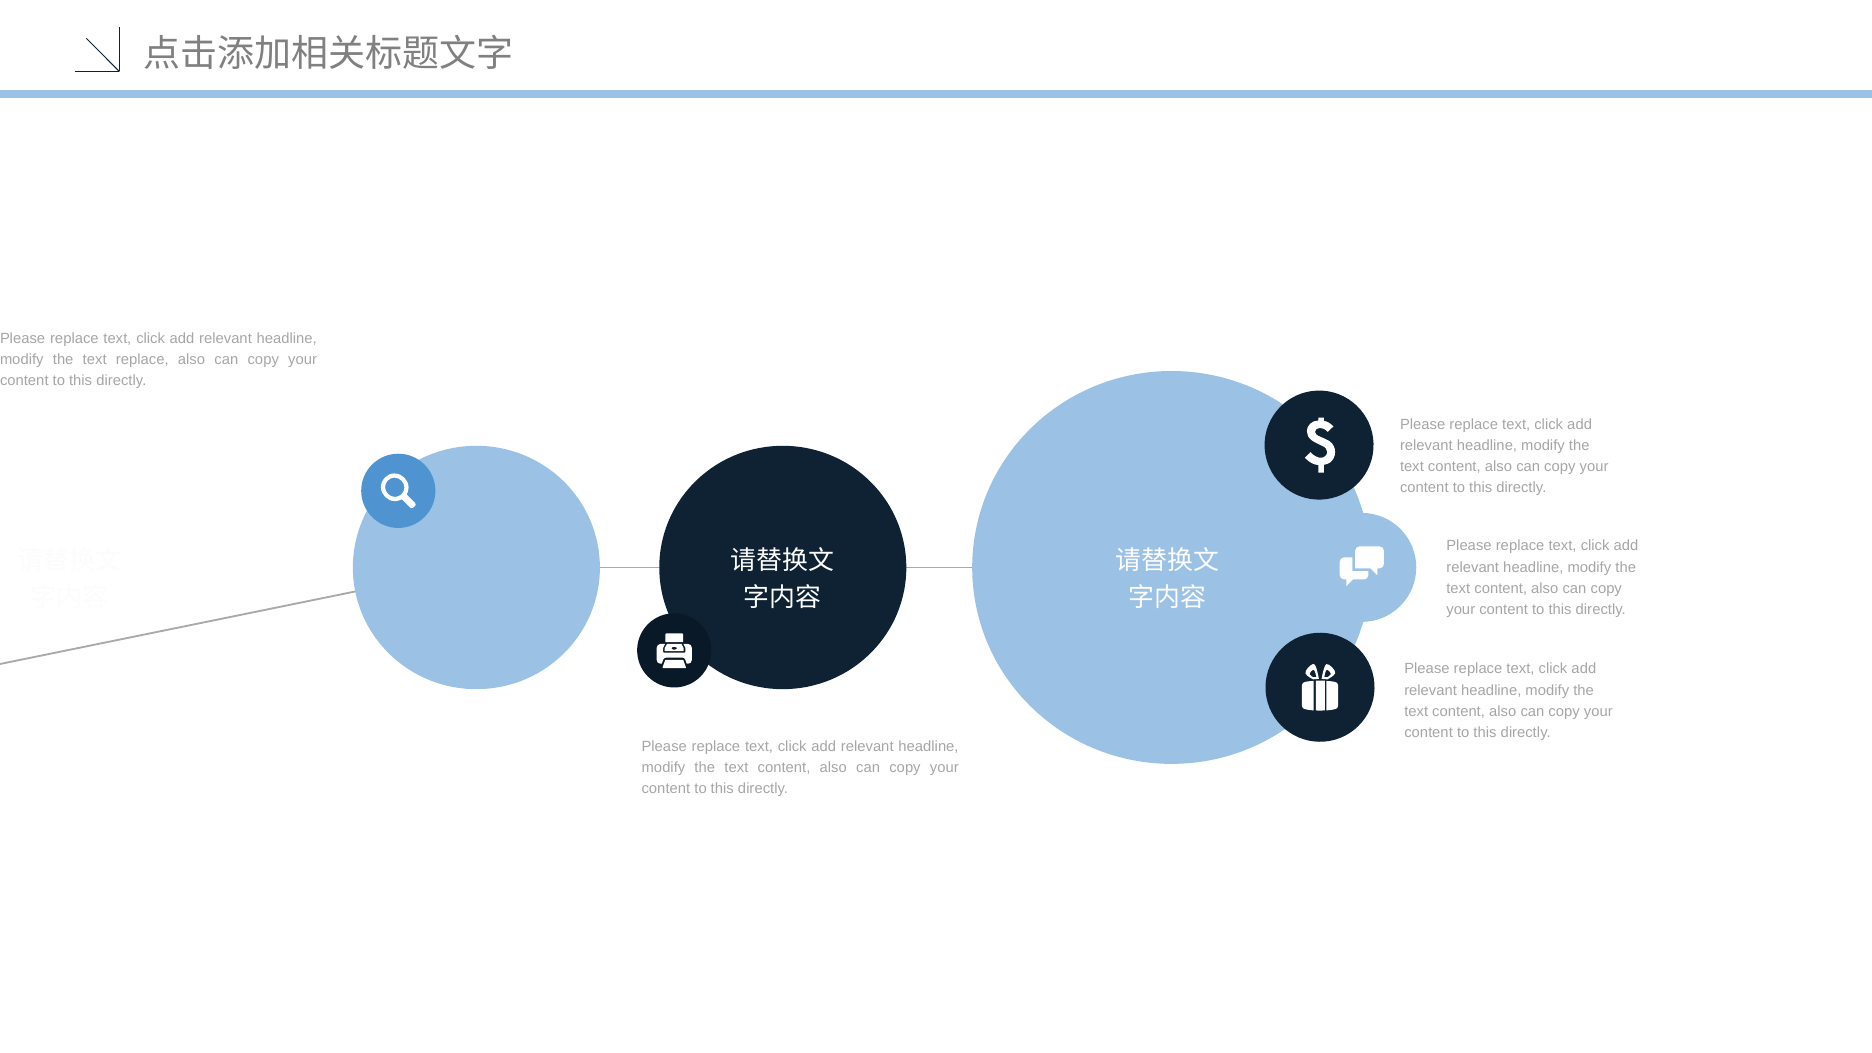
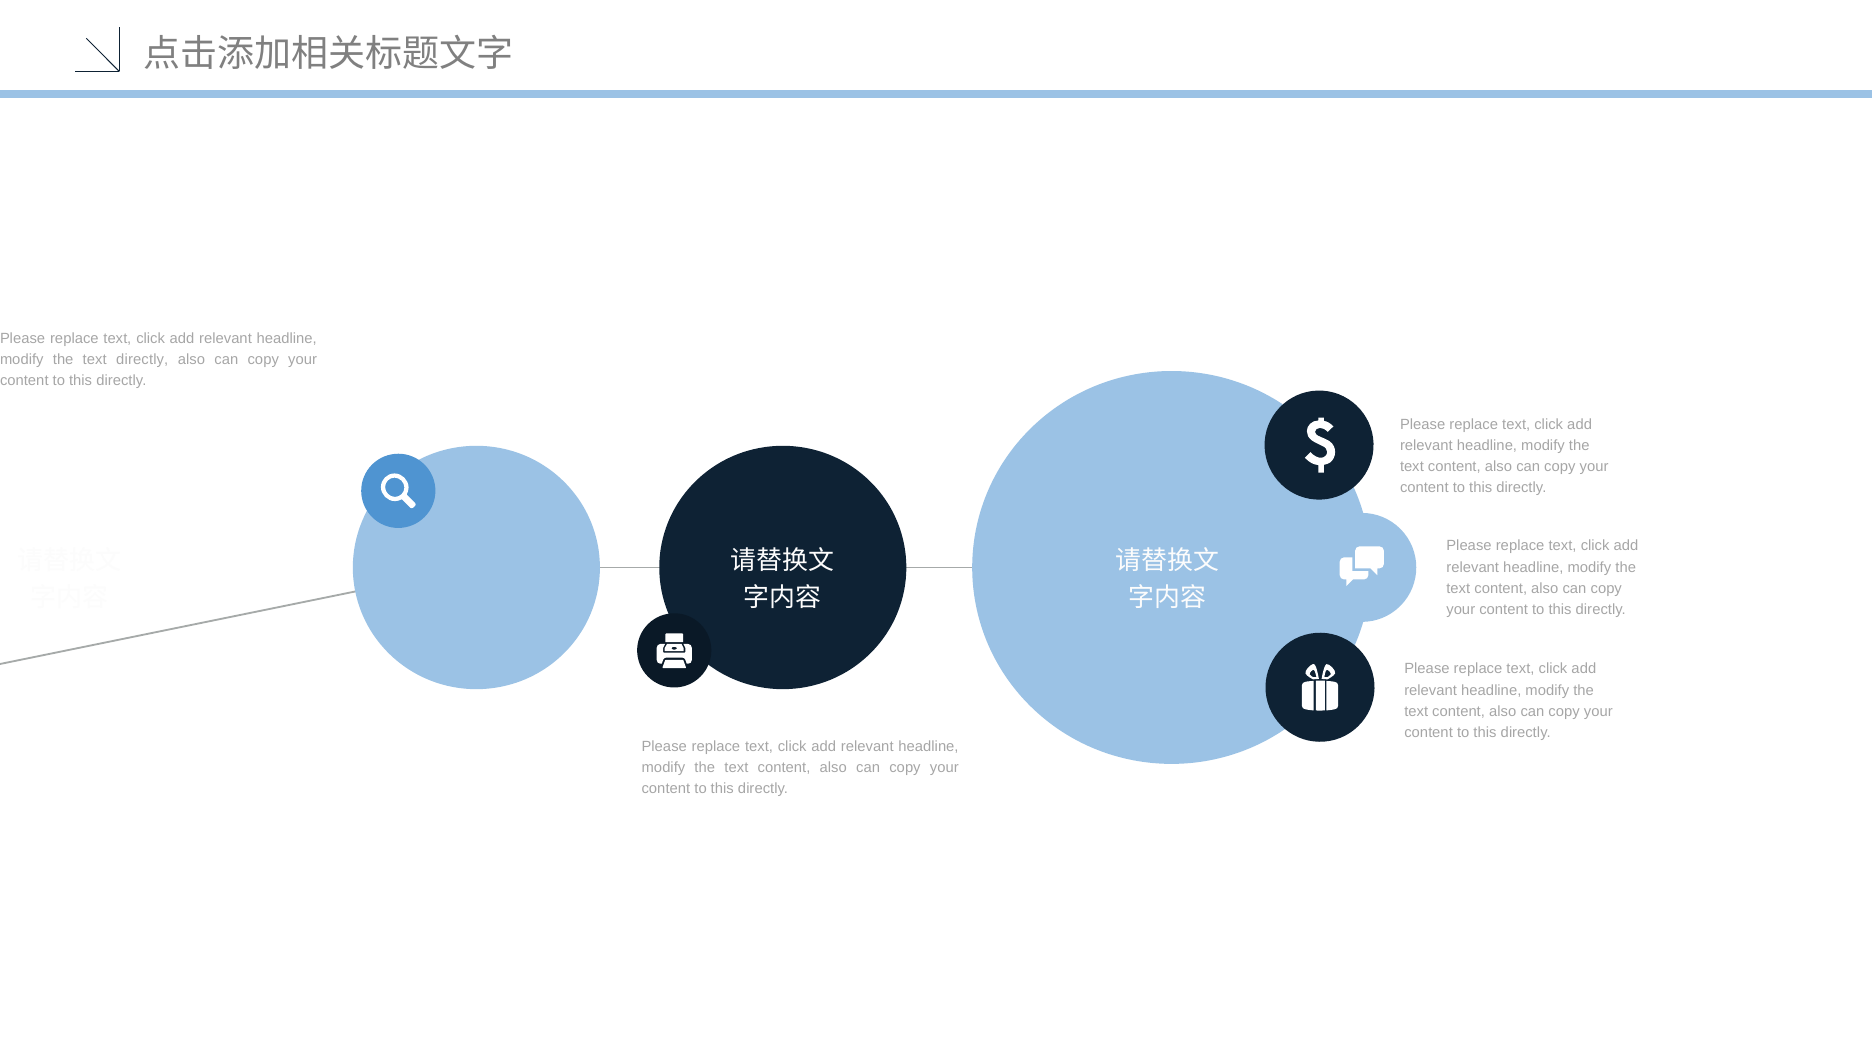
text replace: replace -> directly (142, 360)
